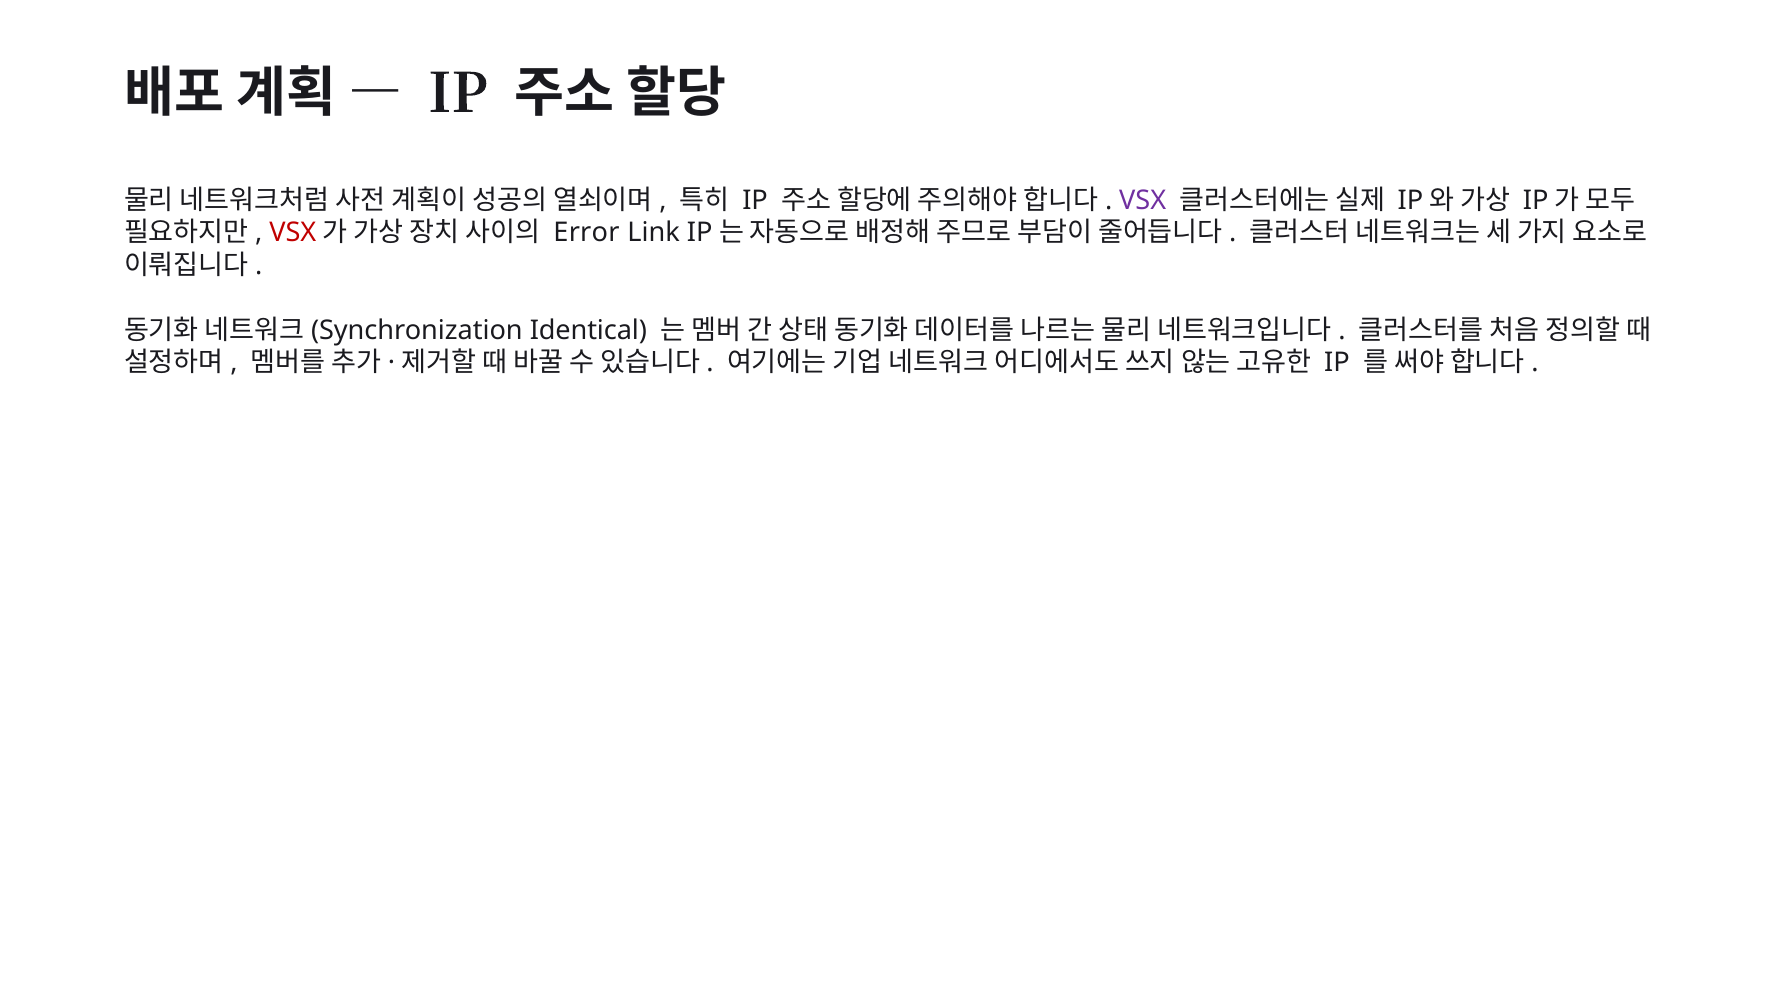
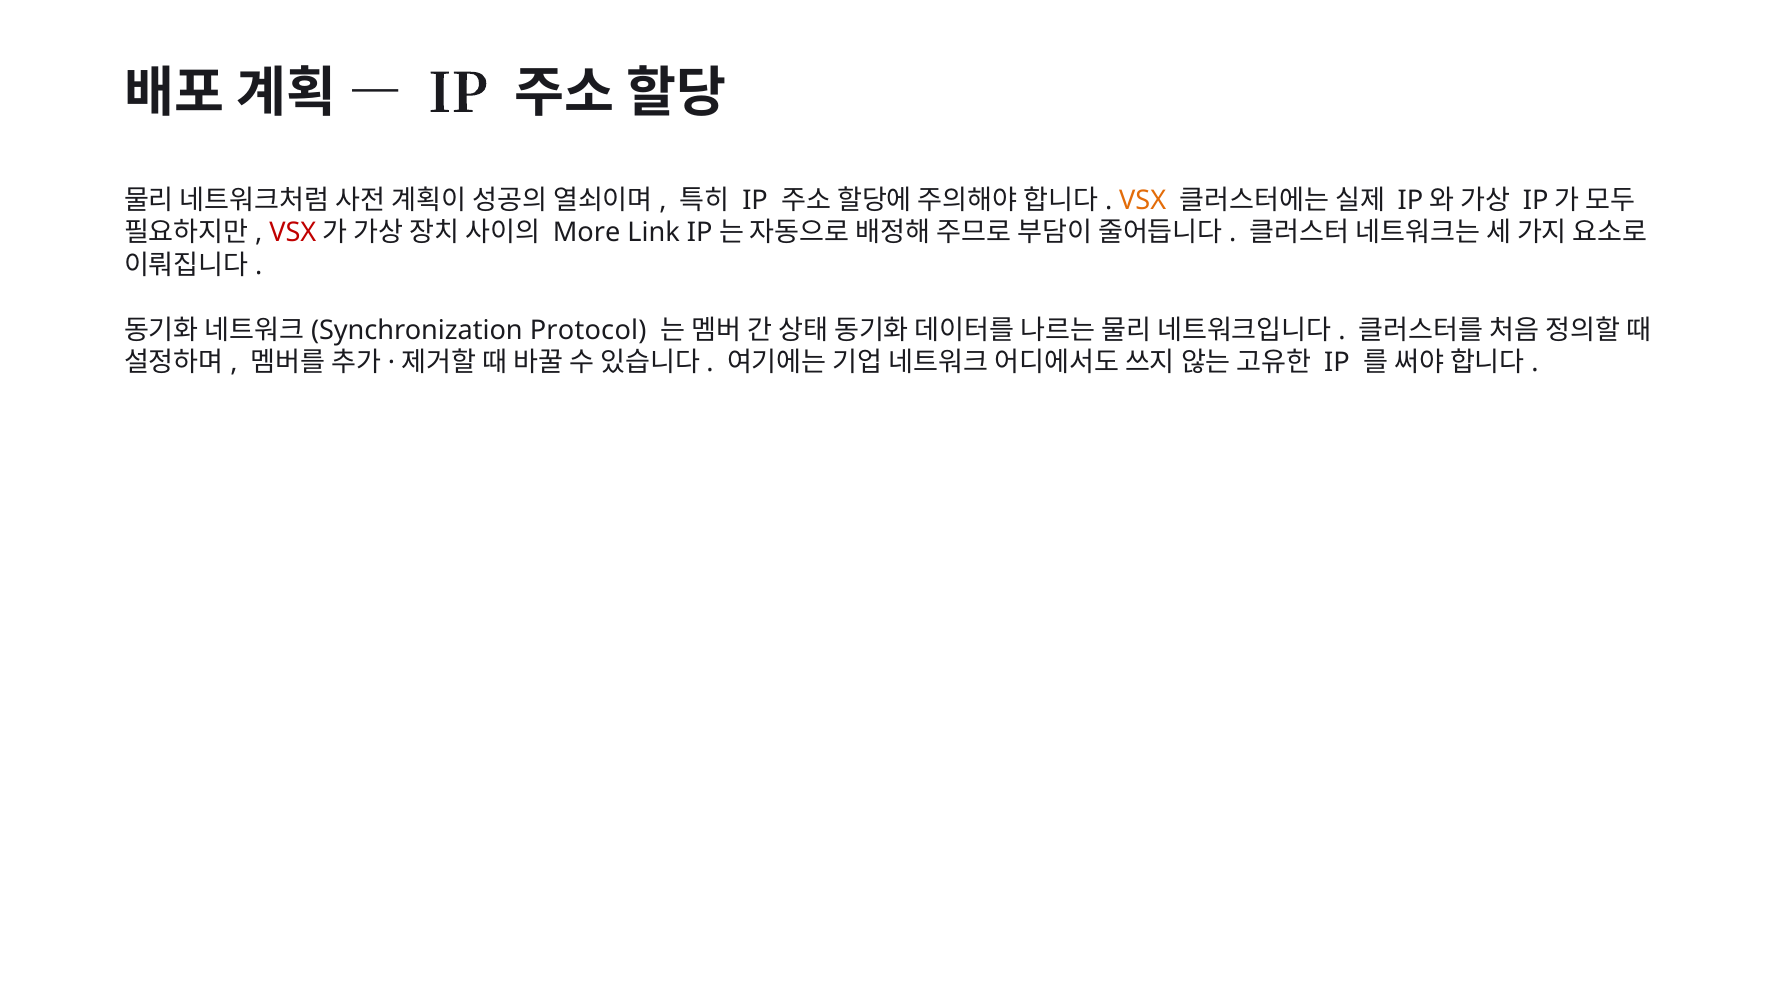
VSX colour: purple -> orange (1143, 200)
Error: Error -> More (587, 233)
Identical: Identical -> Protocol (588, 330)
